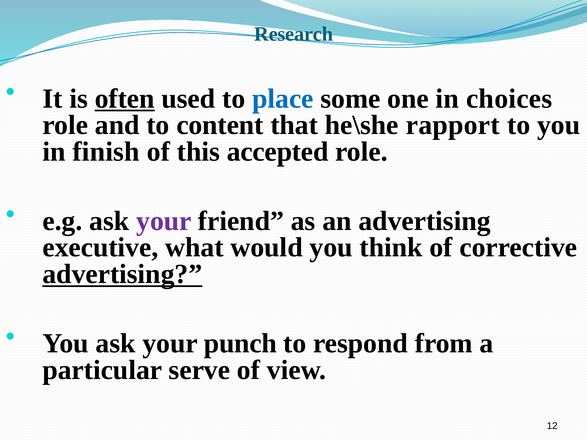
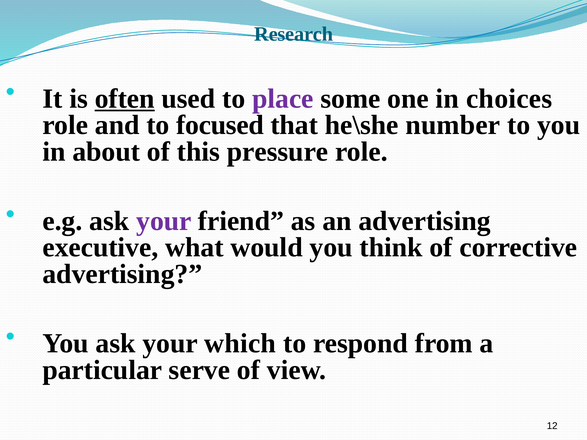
place colour: blue -> purple (283, 99)
content: content -> focused (220, 125)
rapport: rapport -> number (453, 125)
finish: finish -> about (106, 152)
accepted: accepted -> pressure (278, 152)
advertising underline: present -> none (122, 274)
punch: punch -> which (240, 343)
